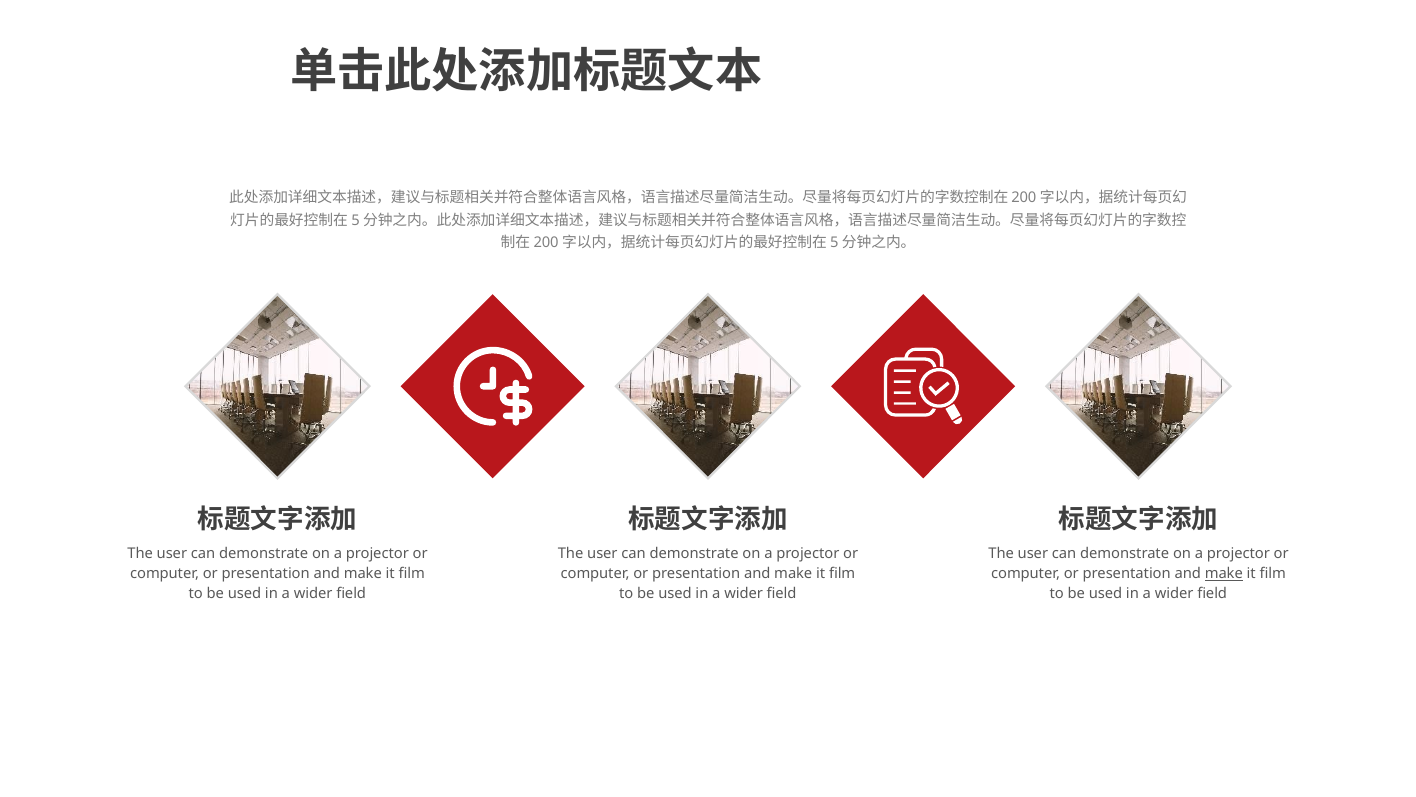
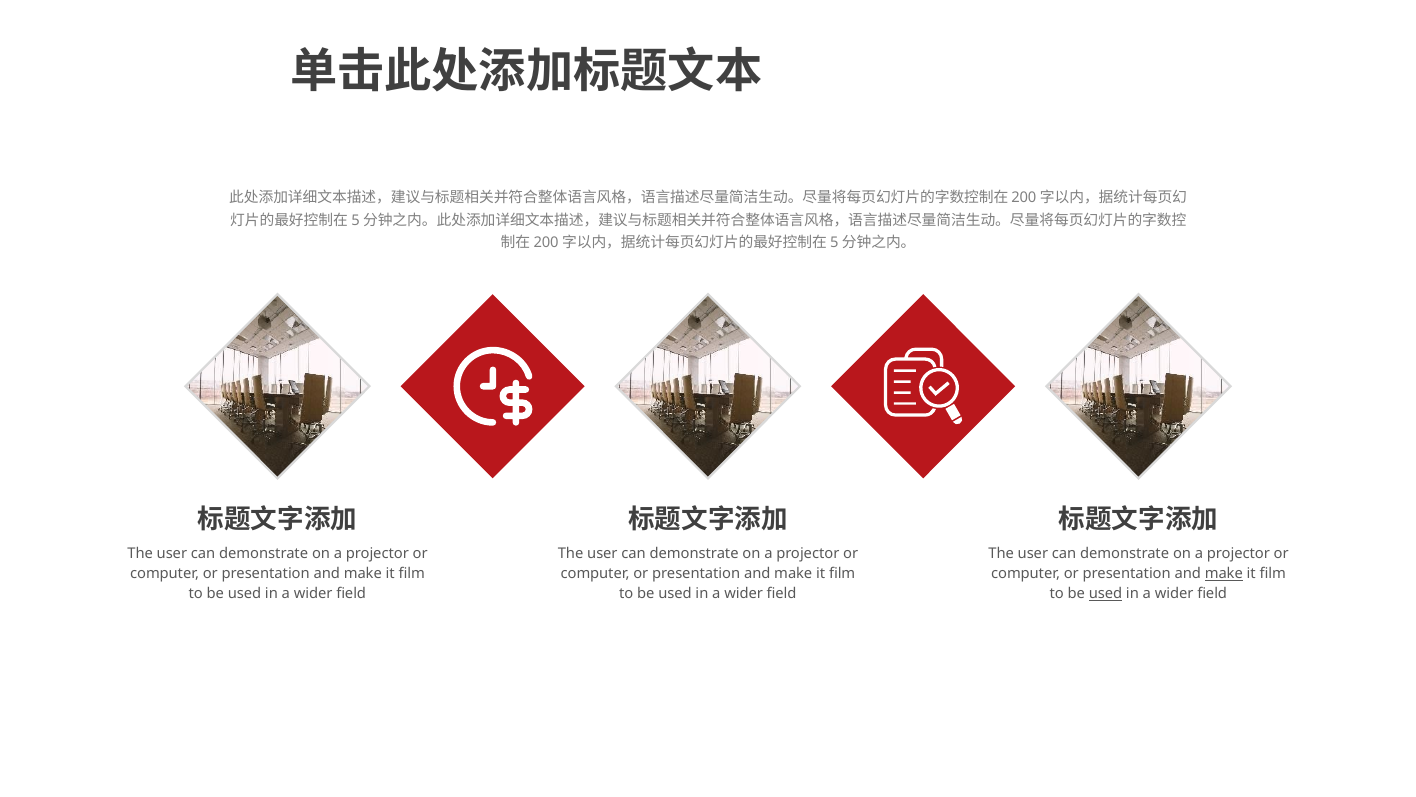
used underline: none -> present (1106, 593)
